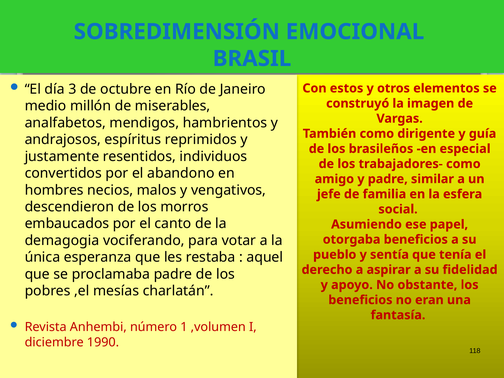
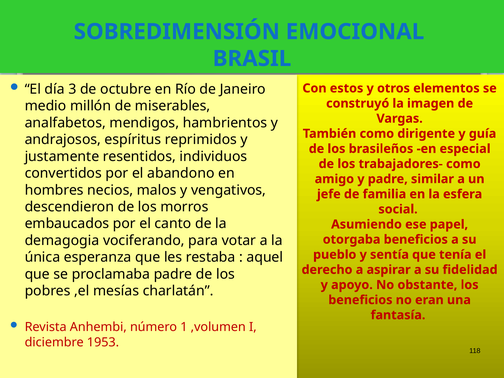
1990: 1990 -> 1953 (103, 342)
